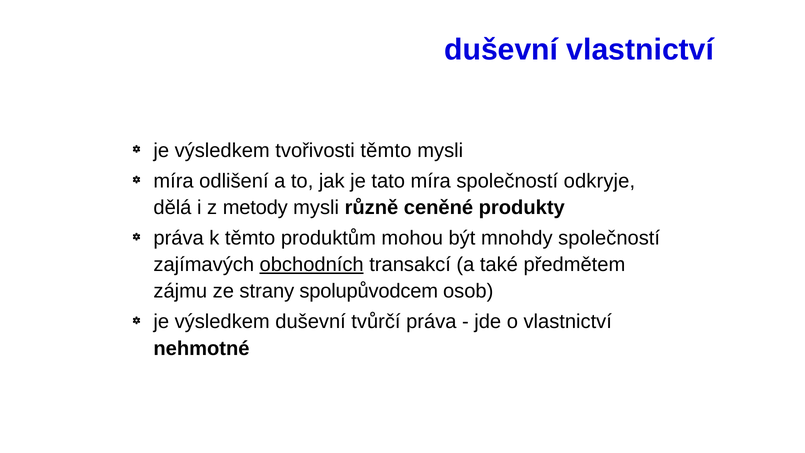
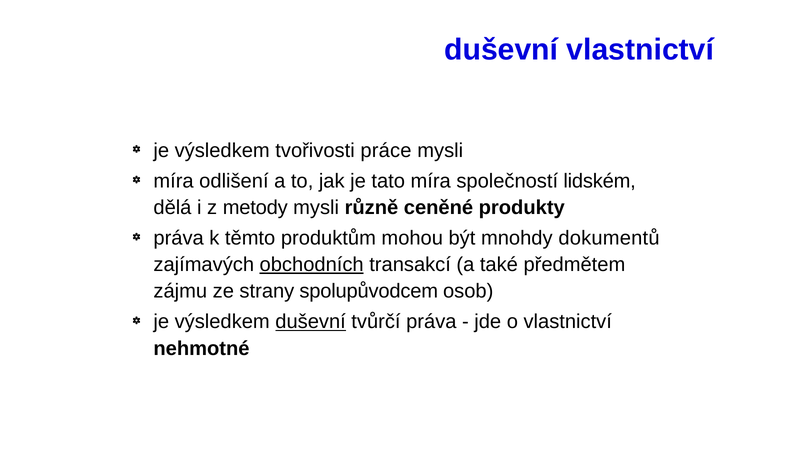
tvořivosti těmto: těmto -> práce (386, 150)
odkryje: odkryje -> lidském (600, 181)
mnohdy společností: společností -> dokumentů (609, 238)
duševní underline: none -> present (311, 322)
